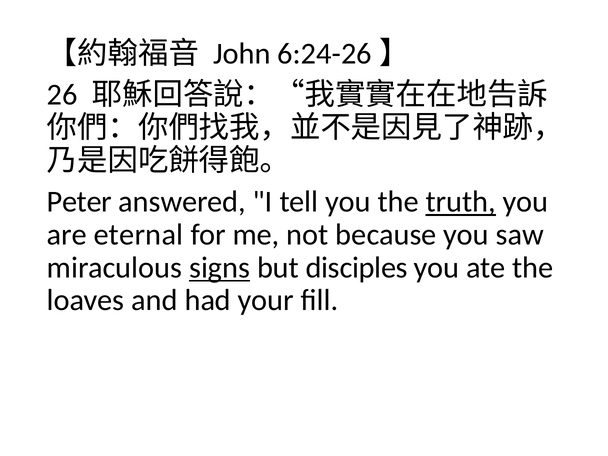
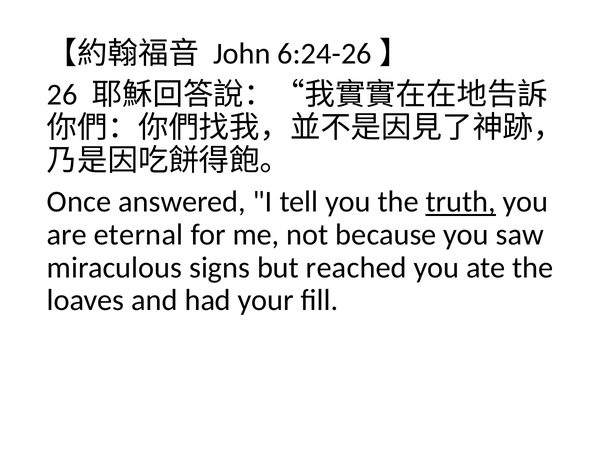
Peter: Peter -> Once (79, 202)
signs underline: present -> none (220, 268)
disciples: disciples -> reached (356, 268)
